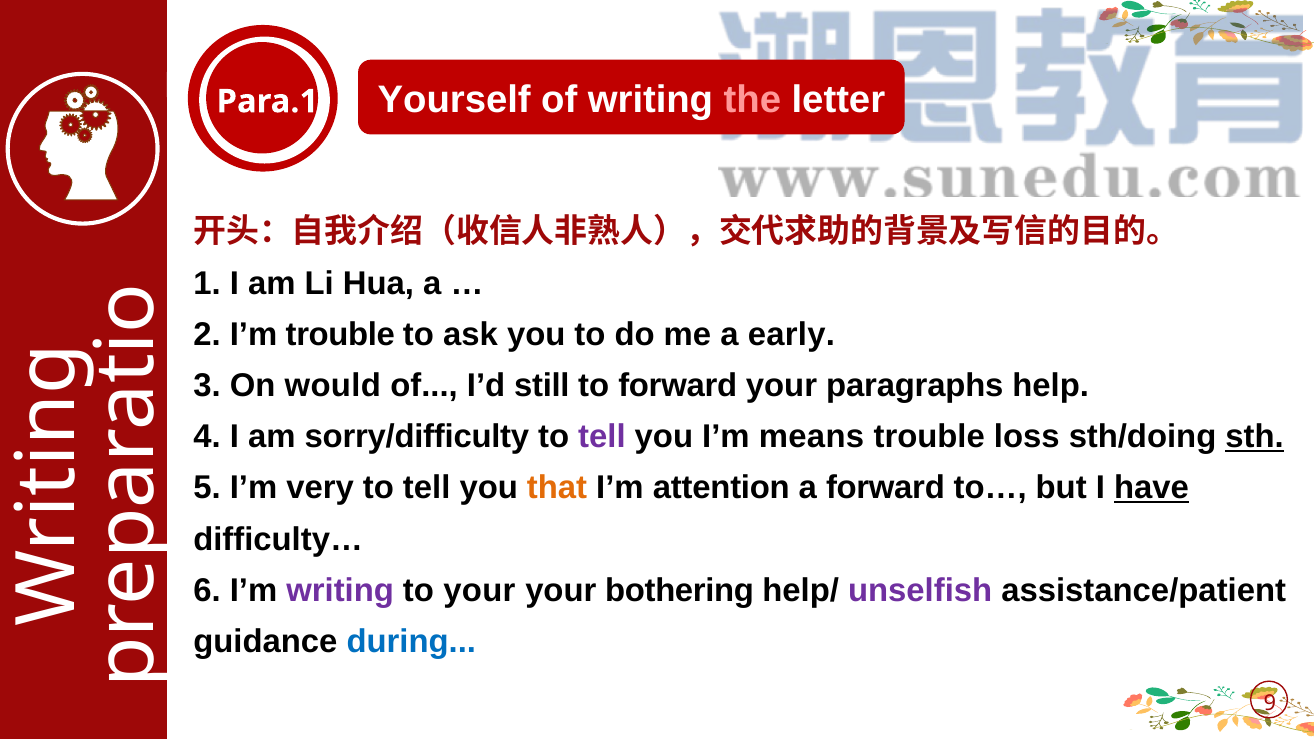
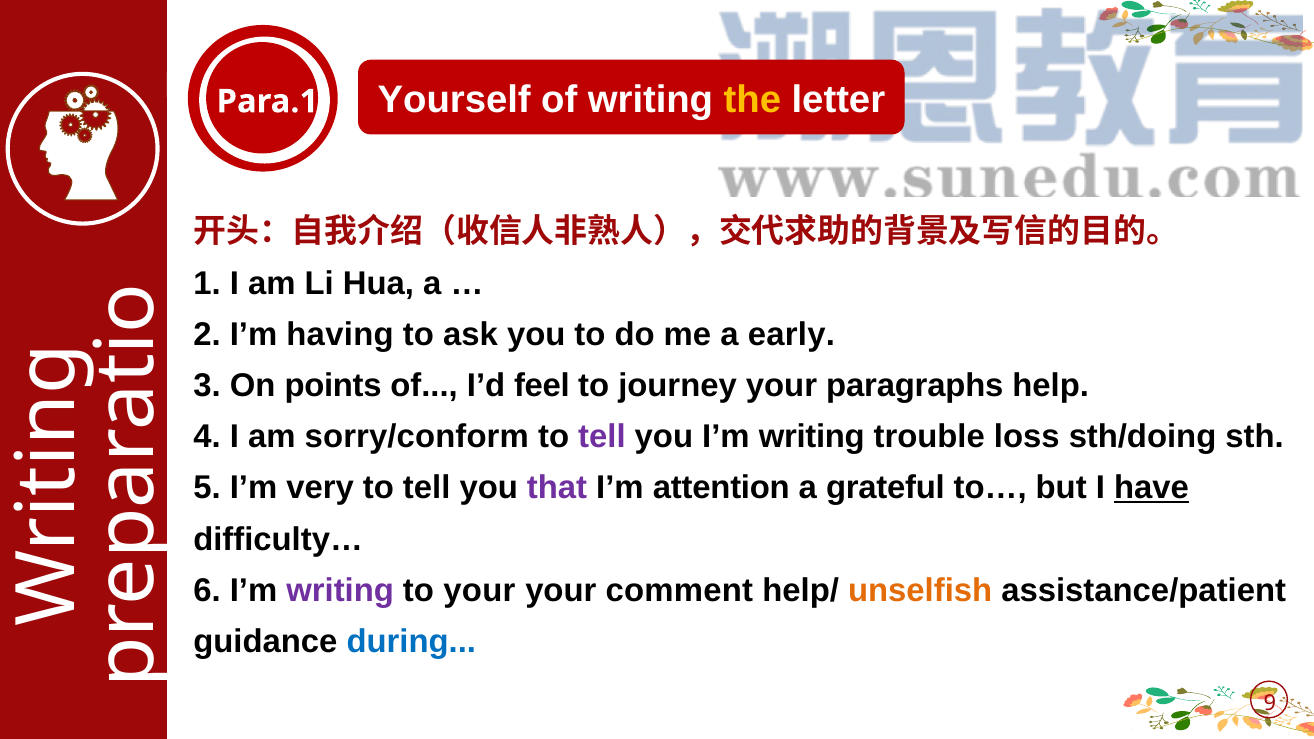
the colour: pink -> yellow (752, 99)
I’m trouble: trouble -> having (340, 335)
would: would -> points (333, 386)
still: still -> feel (542, 386)
to forward: forward -> journey (678, 386)
sorry/difficulty: sorry/difficulty -> sorry/conform (417, 437)
you I’m means: means -> writing (812, 437)
sth underline: present -> none (1255, 437)
that colour: orange -> purple (557, 488)
a forward: forward -> grateful (885, 488)
bothering: bothering -> comment (679, 591)
unselfish colour: purple -> orange (920, 591)
